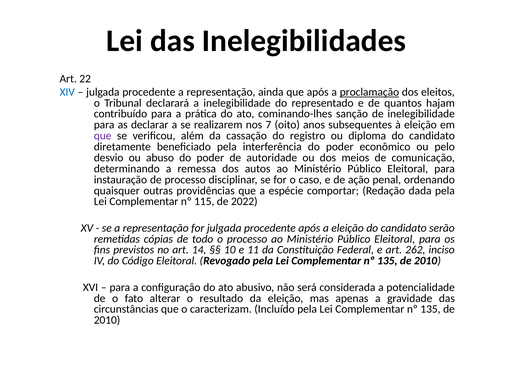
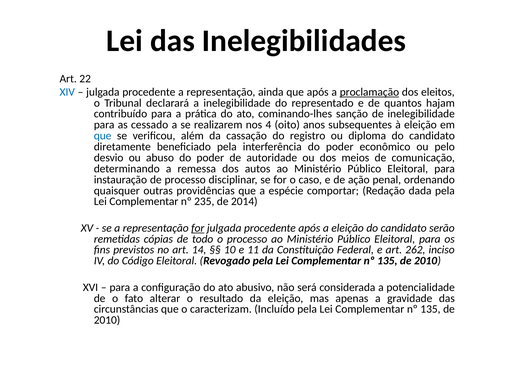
declarar: declarar -> cessado (150, 125)
7: 7 -> 4 (268, 125)
que colour: purple -> blue (103, 136)
115: 115 -> 235 (204, 201)
2022: 2022 -> 2014 (244, 201)
for underline: none -> present (198, 228)
